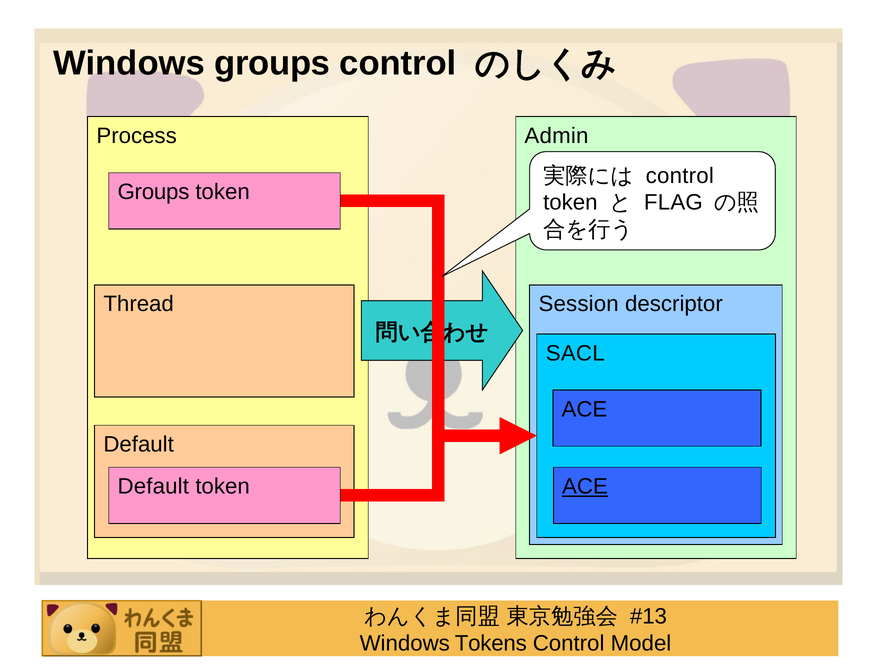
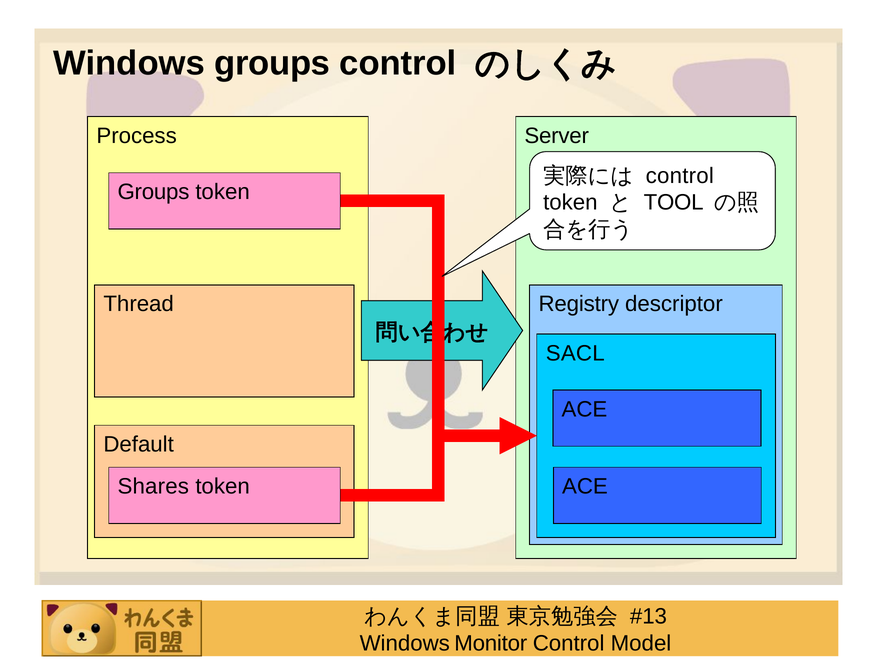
Admin: Admin -> Server (557, 136)
FLAG: FLAG -> TOOL (674, 203)
Session: Session -> Registry (579, 304)
Default: Default -> Shares (153, 487)
ACE underline: present -> none (585, 487)
Tokens: Tokens -> Monitor (491, 644)
